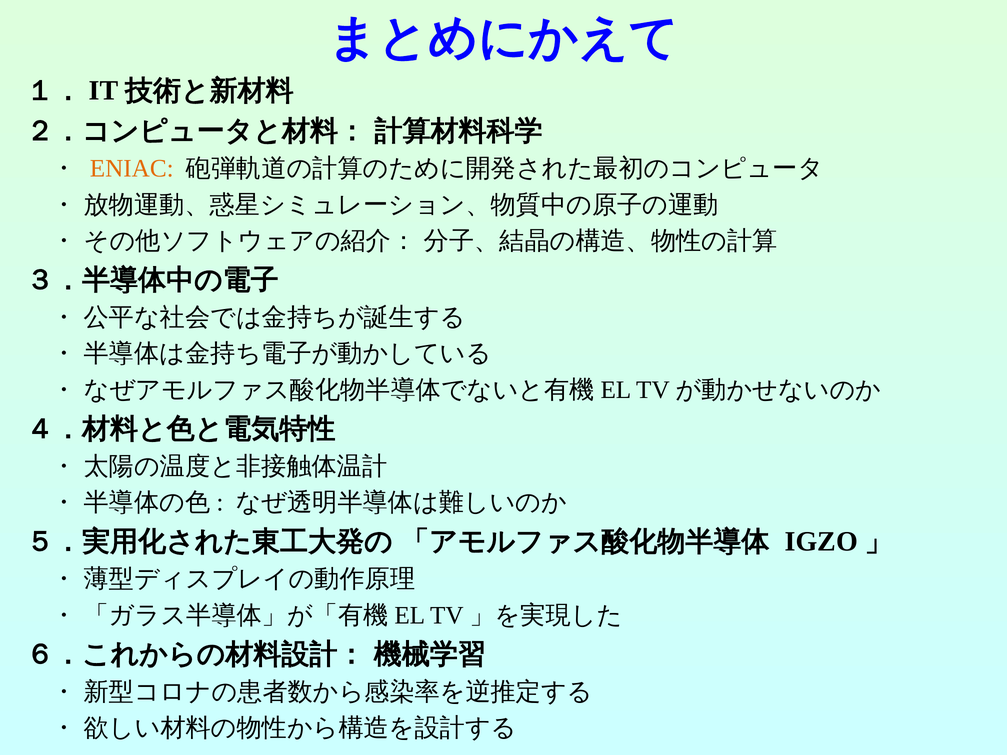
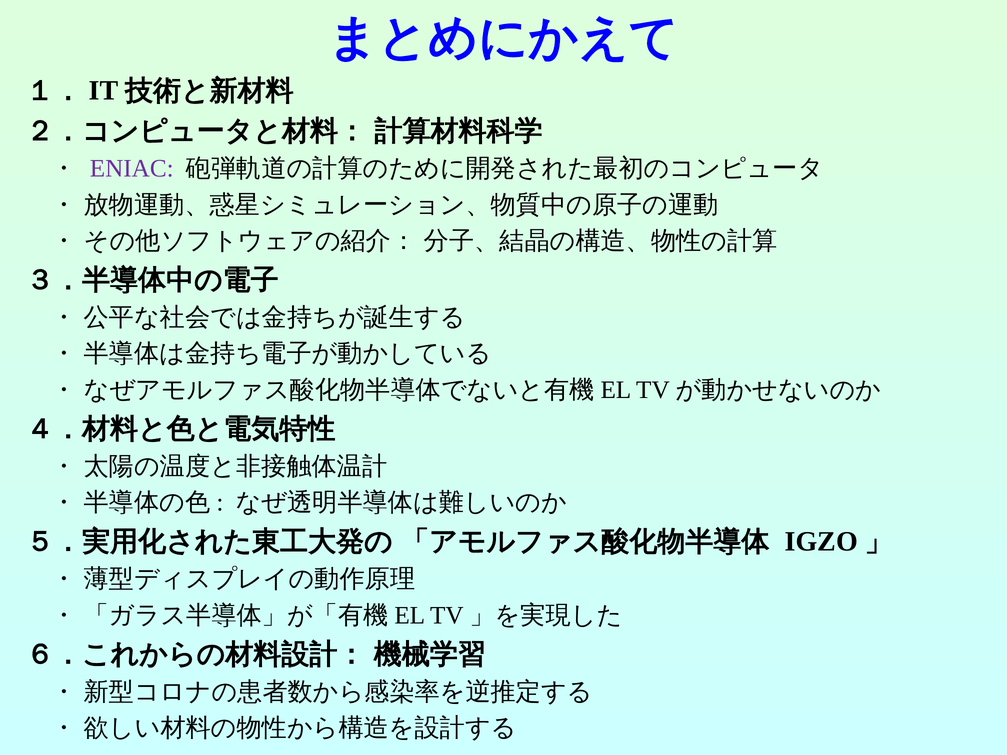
ENIAC colour: orange -> purple (132, 169)
